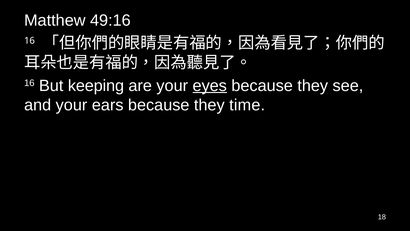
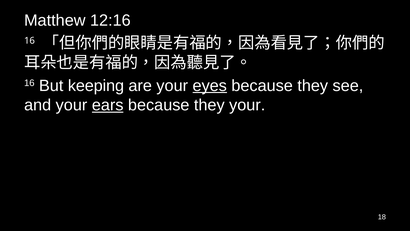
49:16: 49:16 -> 12:16 (110, 20)
ears underline: none -> present (108, 105)
they time: time -> your (247, 105)
